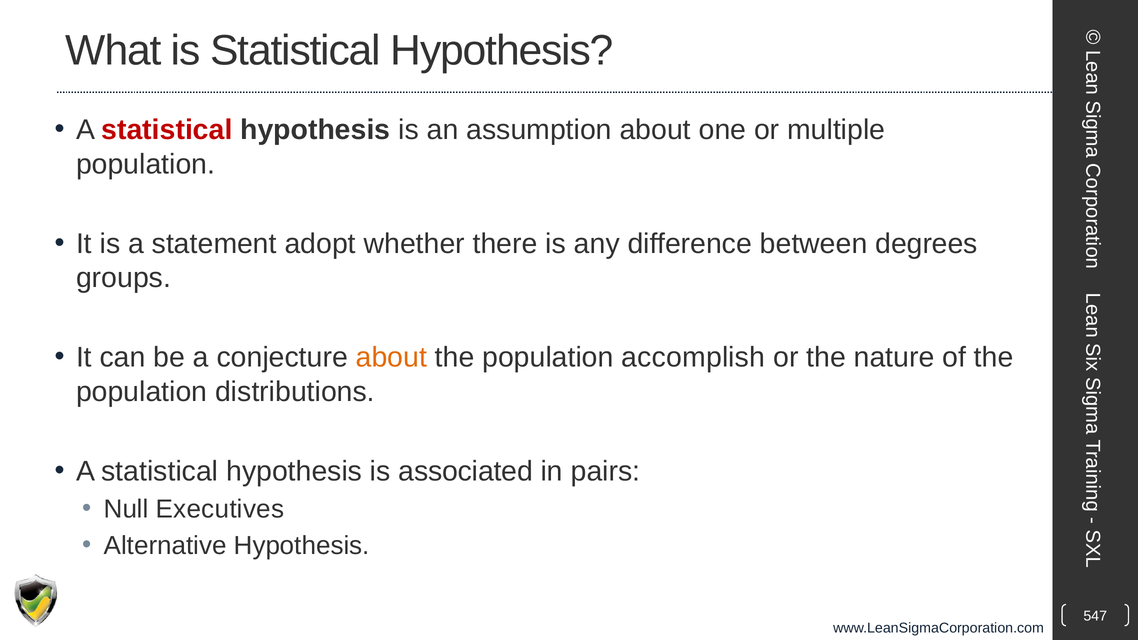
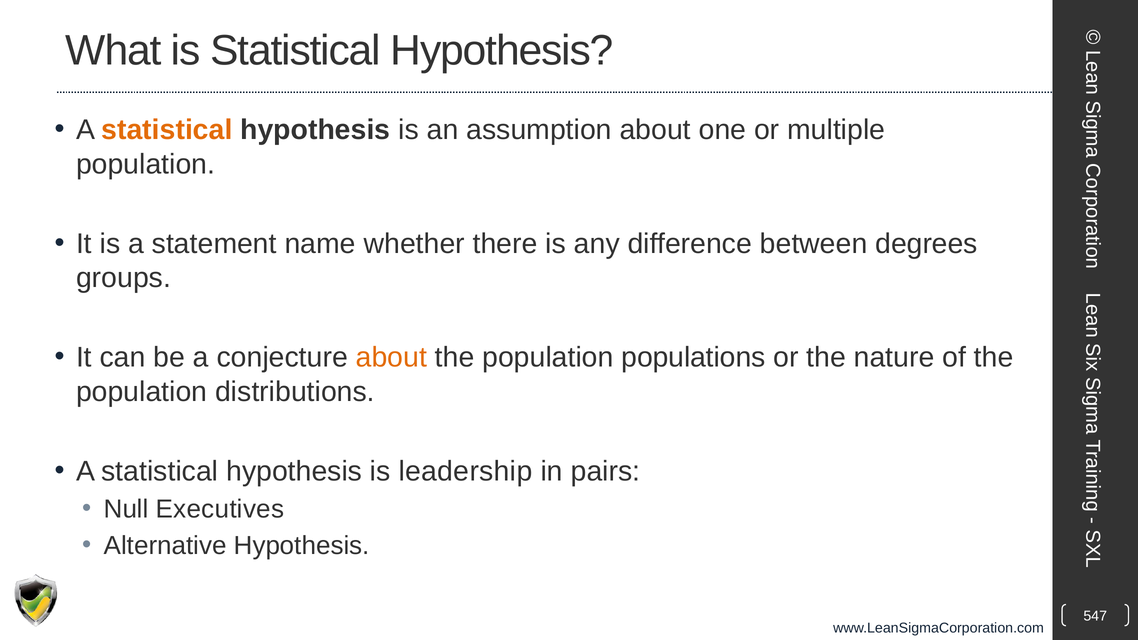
statistical colour: red -> orange (167, 130)
adopt: adopt -> name (320, 244)
accomplish: accomplish -> populations (693, 358)
associated: associated -> leadership (465, 471)
